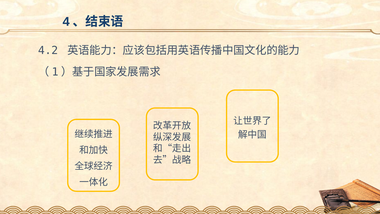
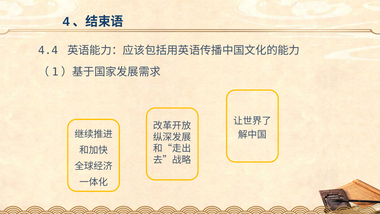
4.2: 4.2 -> 4.4 (48, 51)
